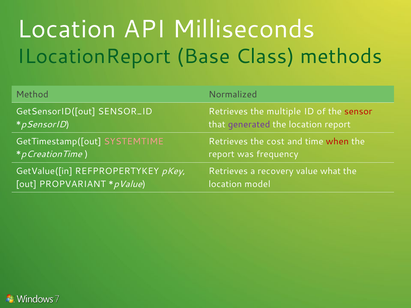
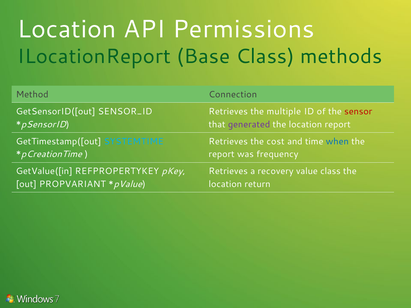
Milliseconds: Milliseconds -> Permissions (244, 29)
Normalized: Normalized -> Connection (233, 95)
SYSTEMTIME colour: pink -> light blue (134, 142)
when colour: red -> blue (337, 142)
value what: what -> class (330, 171)
model: model -> return (258, 184)
